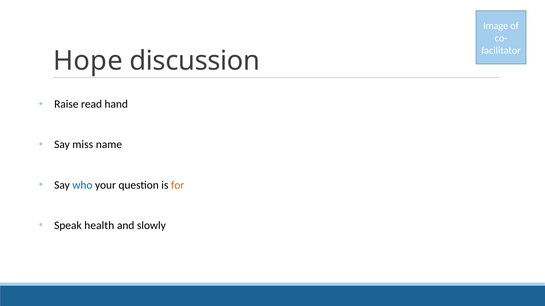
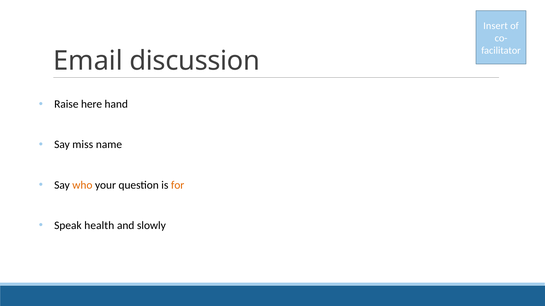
Image: Image -> Insert (496, 26)
Hope: Hope -> Email (88, 61)
read: read -> here (92, 104)
who colour: blue -> orange (82, 185)
